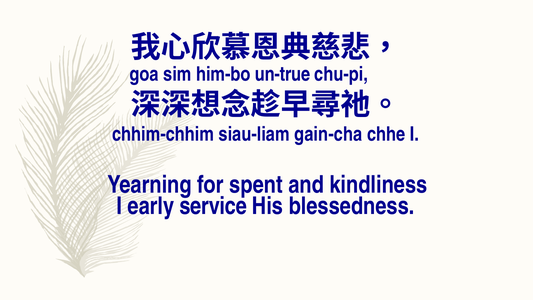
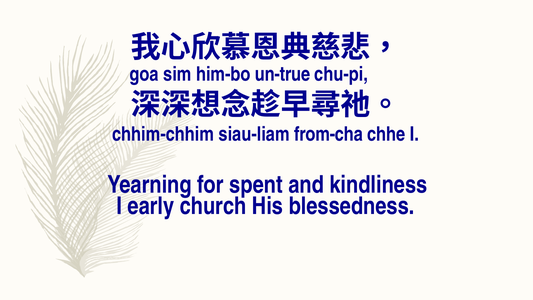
gain-cha: gain-cha -> from-cha (328, 134)
service: service -> church (213, 206)
